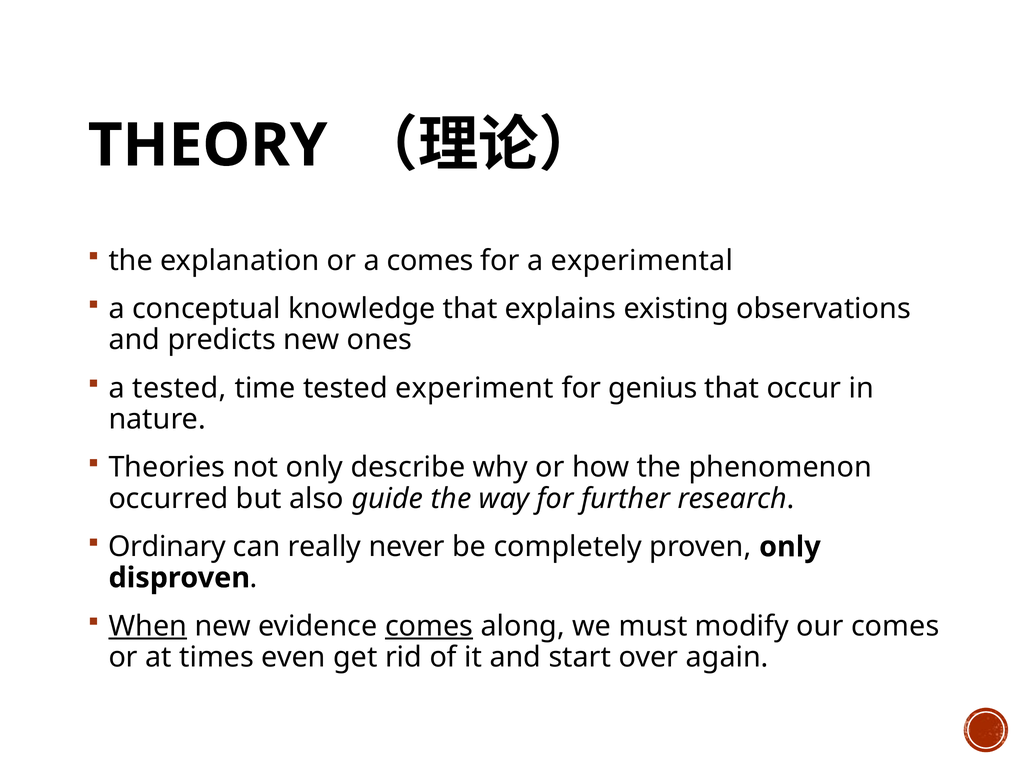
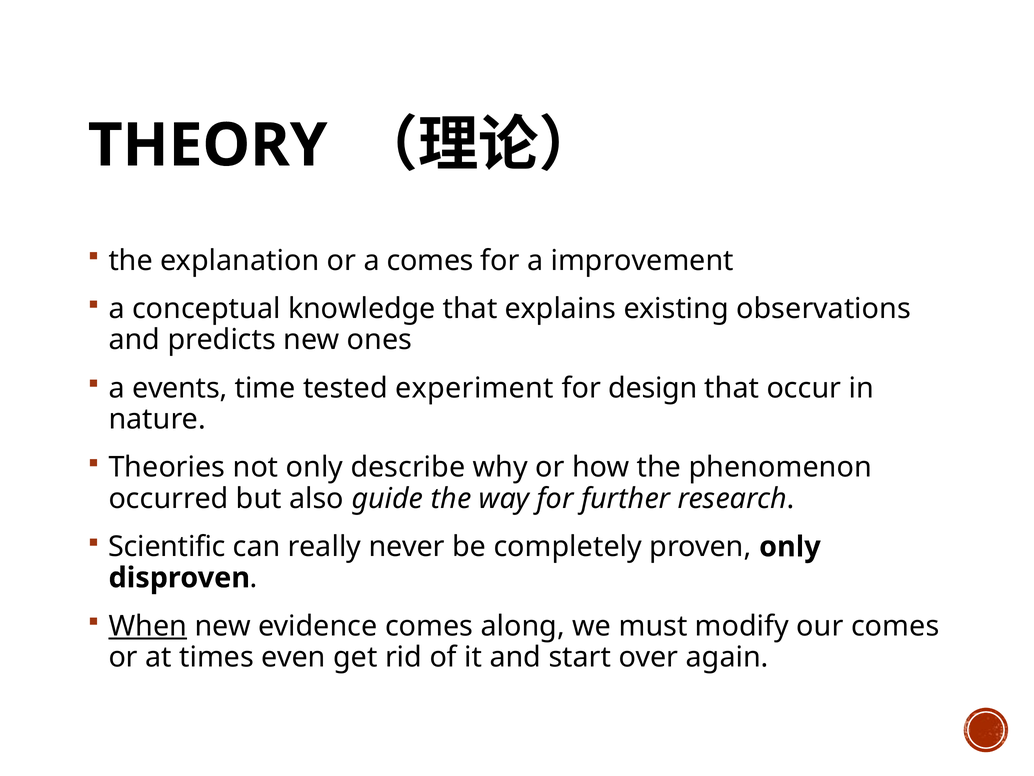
experimental: experimental -> improvement (642, 260)
a tested: tested -> events (180, 388)
genius: genius -> design (653, 388)
Ordinary: Ordinary -> Scientific (167, 546)
comes underline: present -> none (429, 626)
